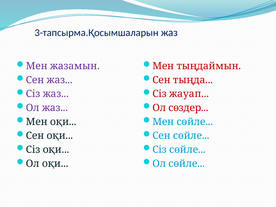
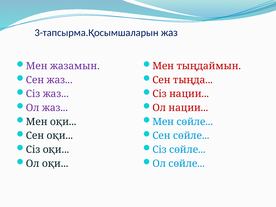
Сіз жауап: жауап -> нации (189, 94)
Ол сөздер: сөздер -> нации (188, 108)
